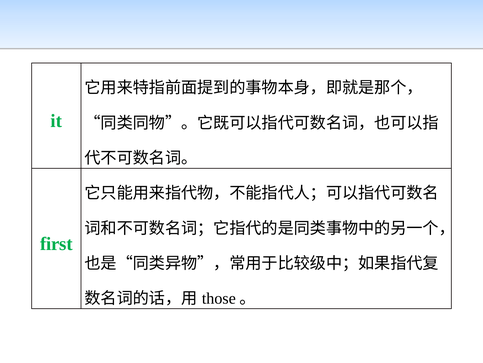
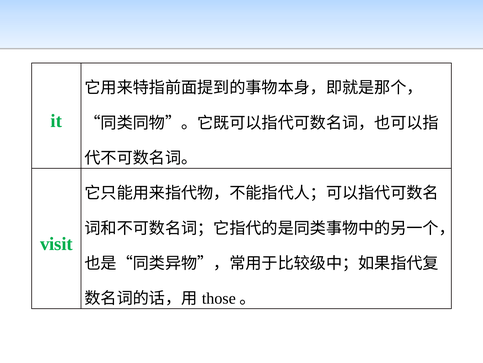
first: first -> visit (56, 243)
